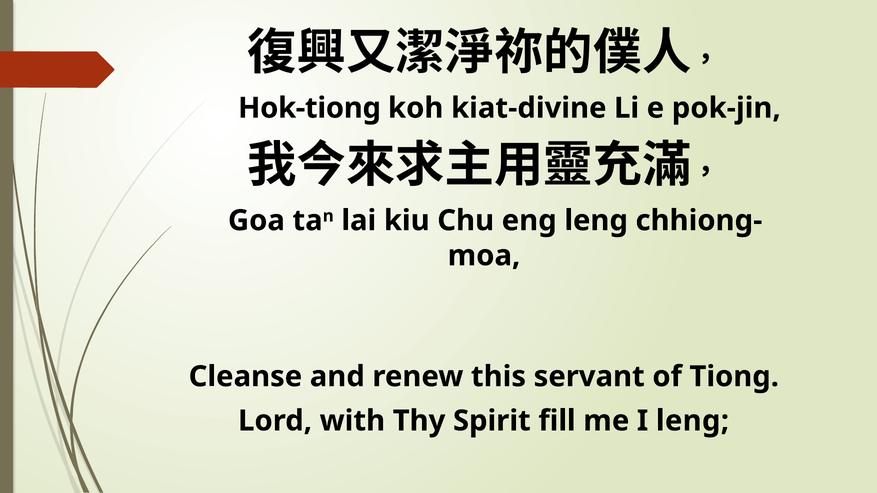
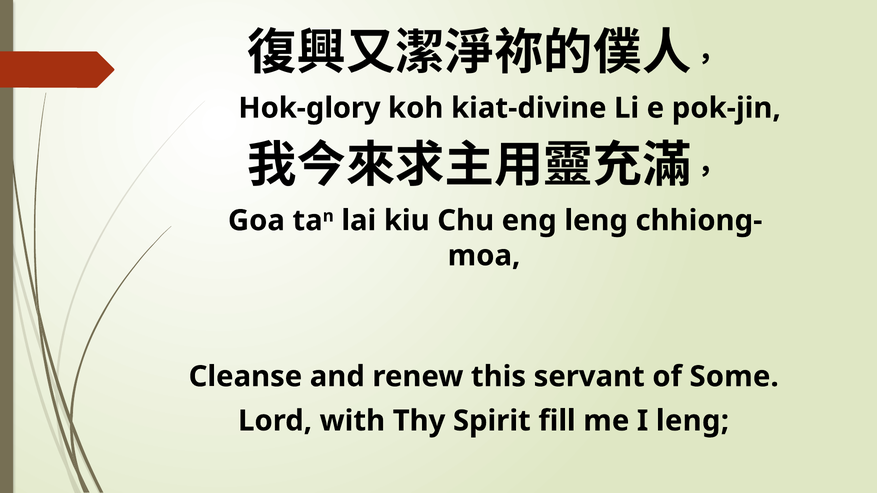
Hok-tiong: Hok-tiong -> Hok-glory (309, 108)
Tiong: Tiong -> Some (734, 377)
